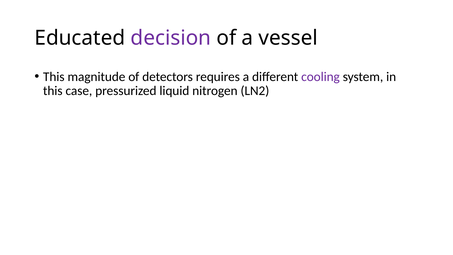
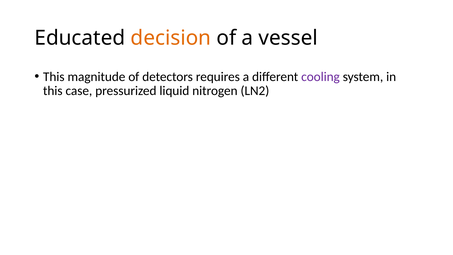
decision colour: purple -> orange (171, 38)
